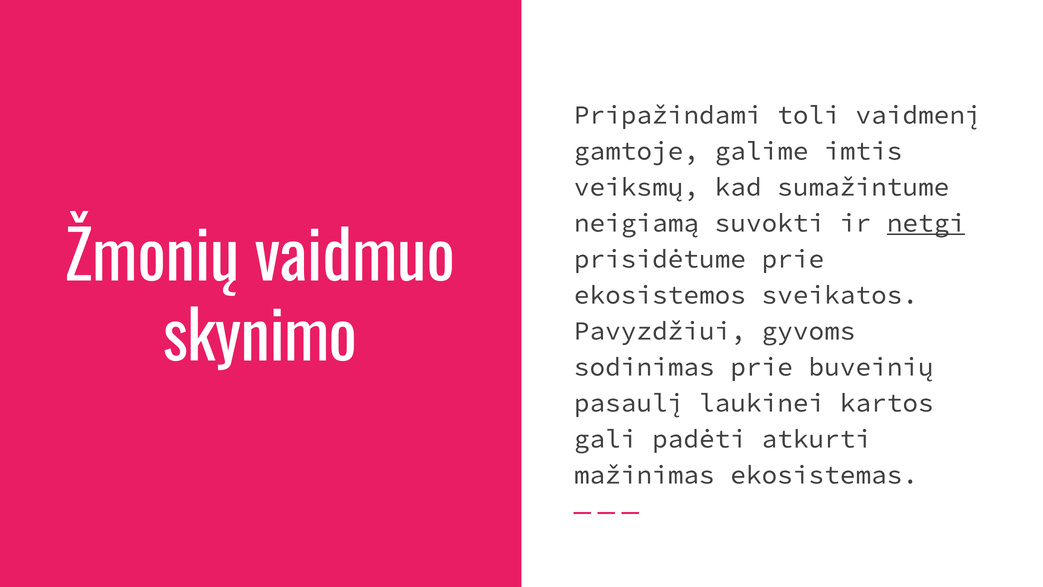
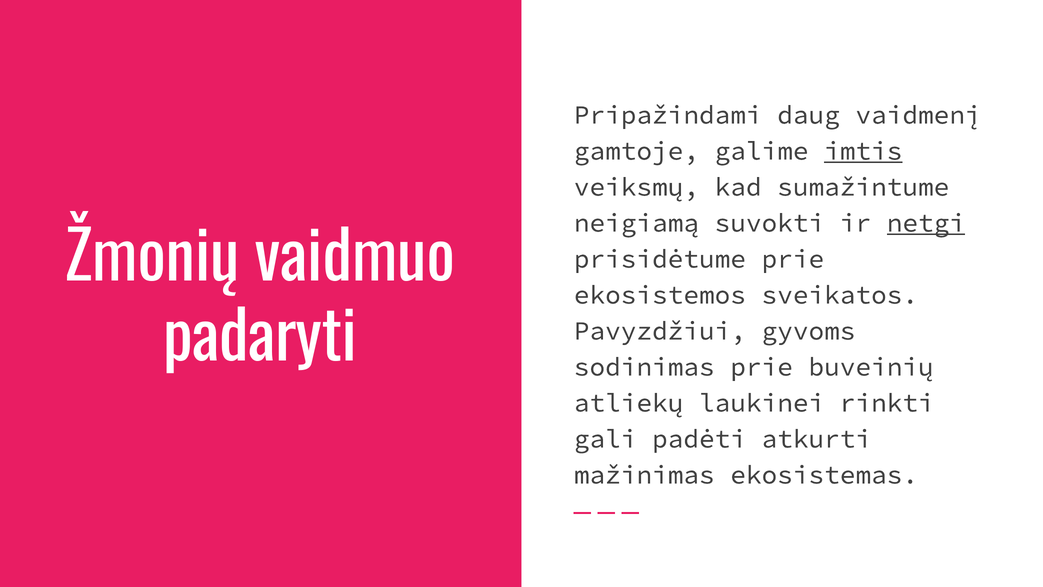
toli: toli -> daug (809, 115)
imtis underline: none -> present (863, 151)
skynimo: skynimo -> padaryti (260, 339)
pasaulį: pasaulį -> atliekų (629, 403)
kartos: kartos -> rinkti (887, 403)
